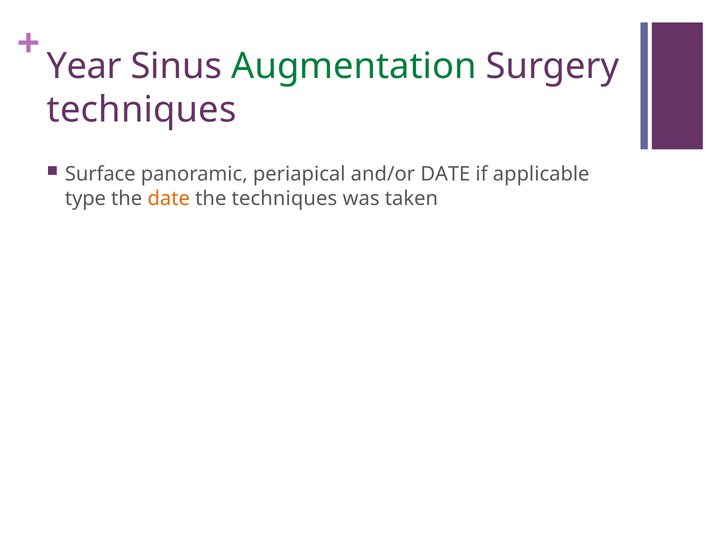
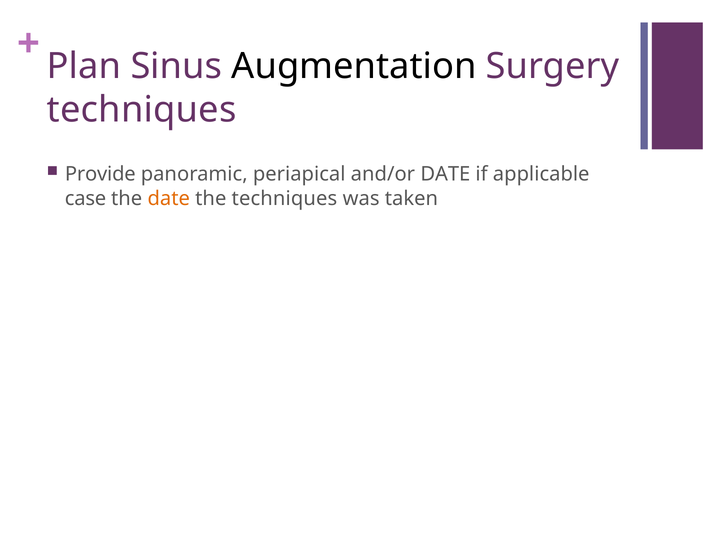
Year: Year -> Plan (84, 66)
Augmentation colour: green -> black (354, 66)
Surface: Surface -> Provide (100, 174)
type: type -> case (85, 199)
